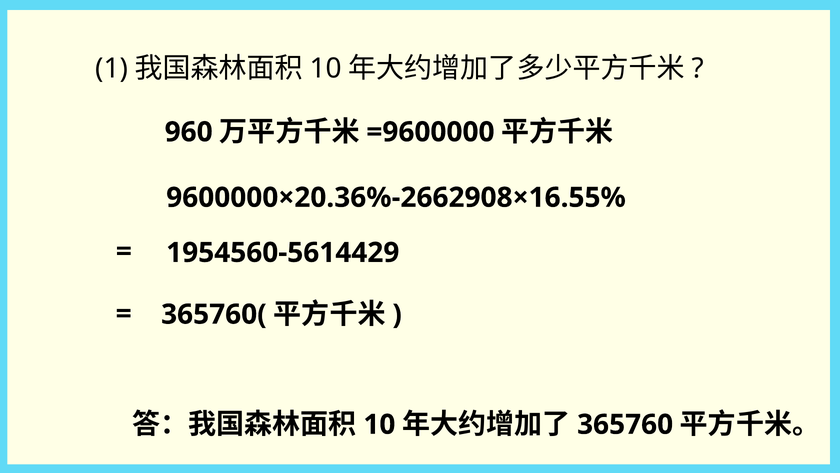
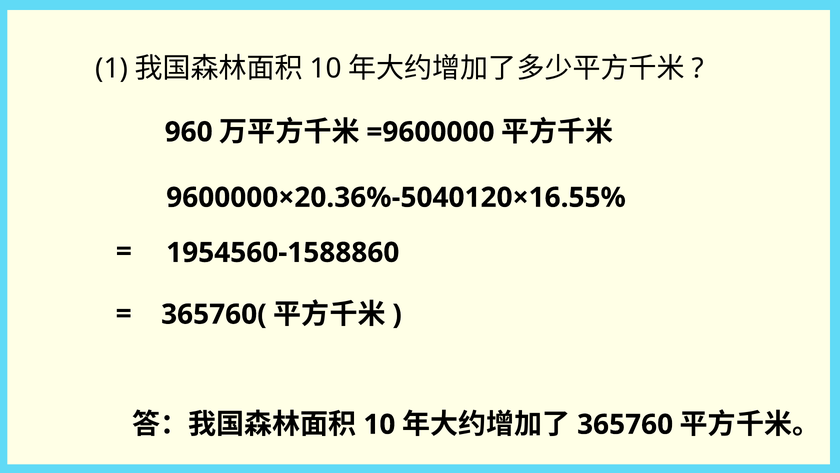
9600000×20.36%-2662908×16.55%: 9600000×20.36%-2662908×16.55% -> 9600000×20.36%-5040120×16.55% (396, 197)
1954560-5614429: 1954560-5614429 -> 1954560-1588860 (283, 252)
